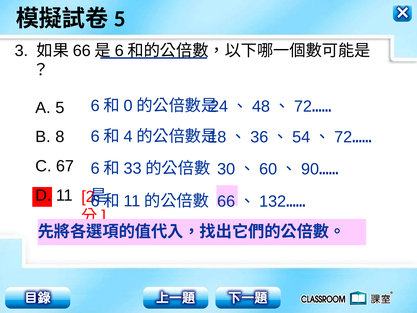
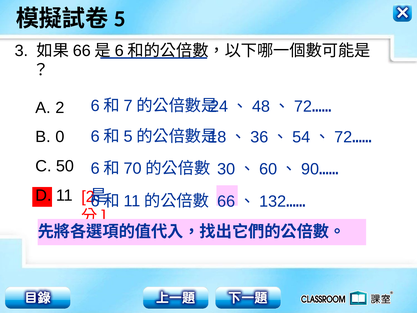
0: 0 -> 7 (128, 106)
5: 5 -> 2 (60, 108)
4: 4 -> 5 (128, 136)
8: 8 -> 0 (60, 137)
67: 67 -> 50 (65, 166)
33: 33 -> 70 (133, 168)
